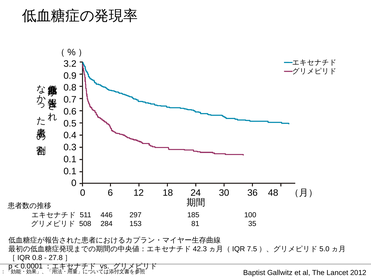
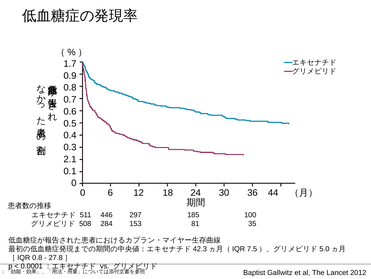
3.2: 3.2 -> 1.7 (70, 64)
0.1: 0.1 -> 2.1 (70, 159)
48: 48 -> 44 (273, 192)
